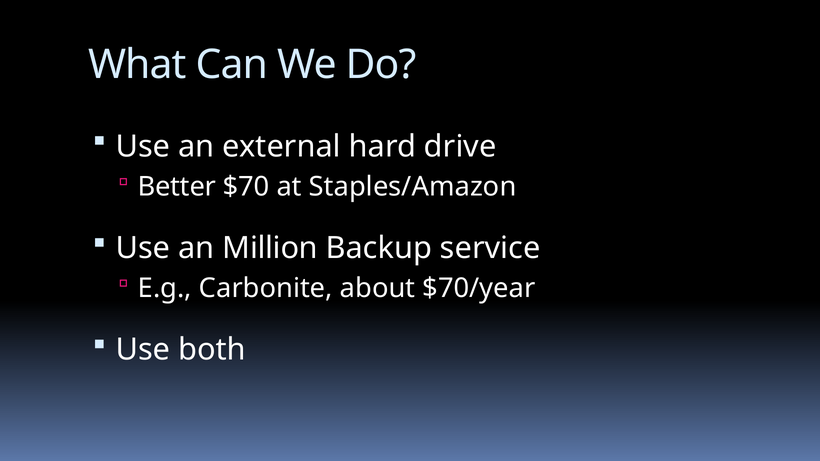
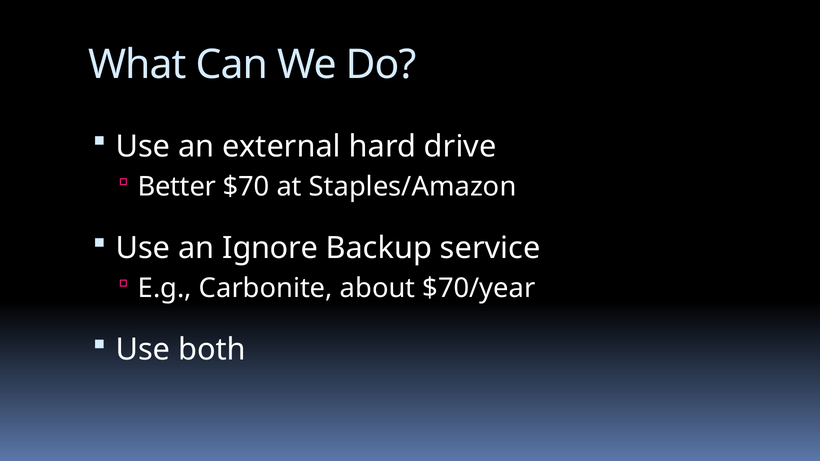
Million: Million -> Ignore (270, 248)
